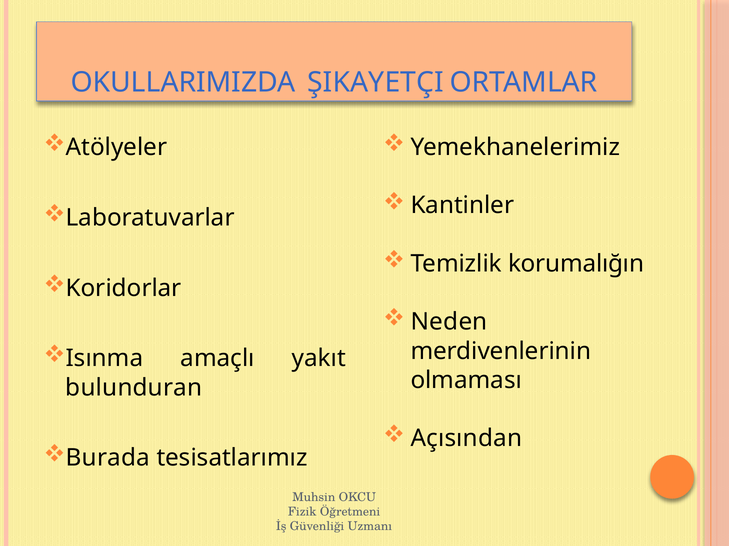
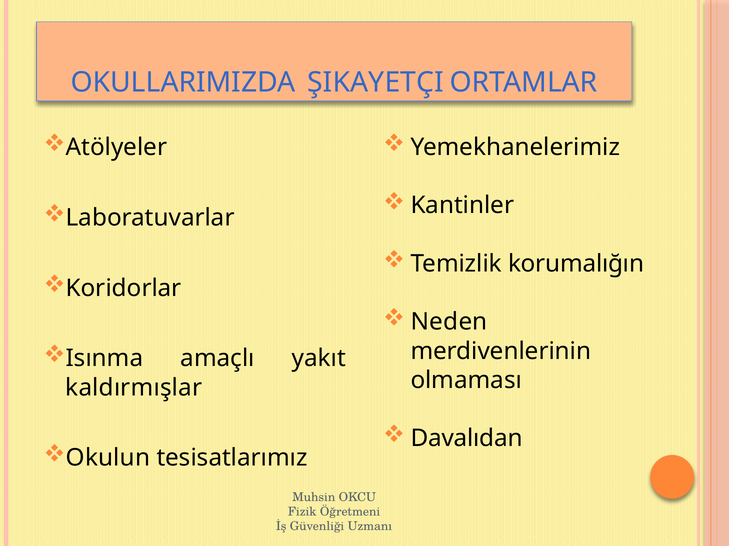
bulunduran: bulunduran -> kaldırmışlar (134, 388)
Açısından: Açısından -> Davalıdan (467, 439)
Burada: Burada -> Okulun (108, 459)
